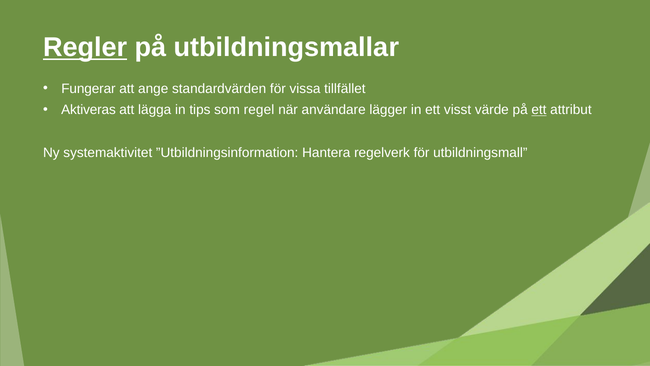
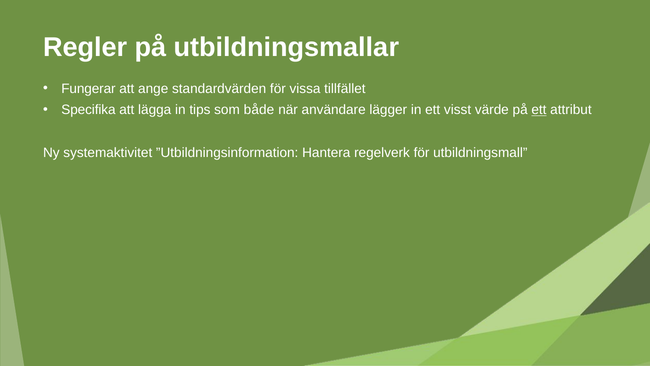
Regler underline: present -> none (85, 47)
Aktiveras: Aktiveras -> Specifika (88, 110)
regel: regel -> både (259, 110)
